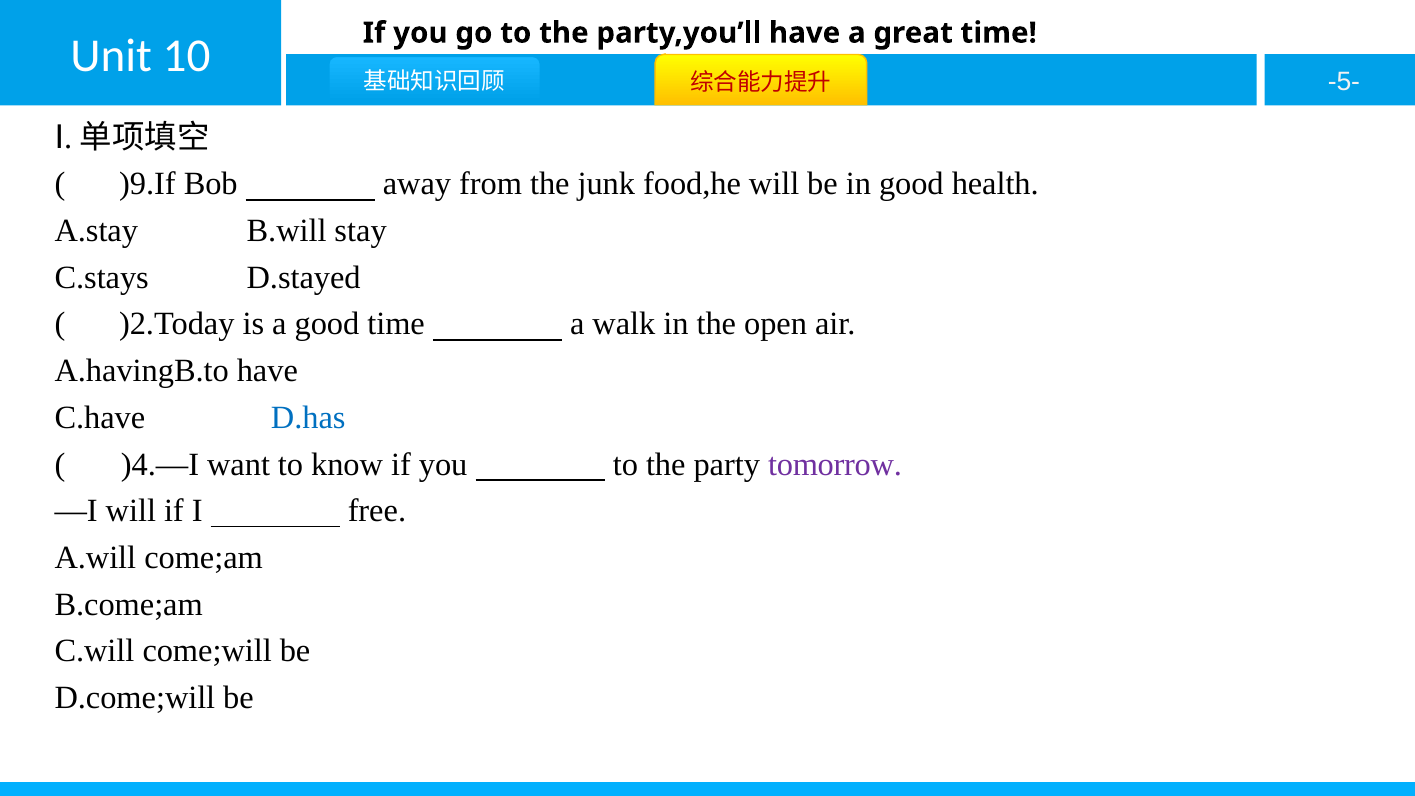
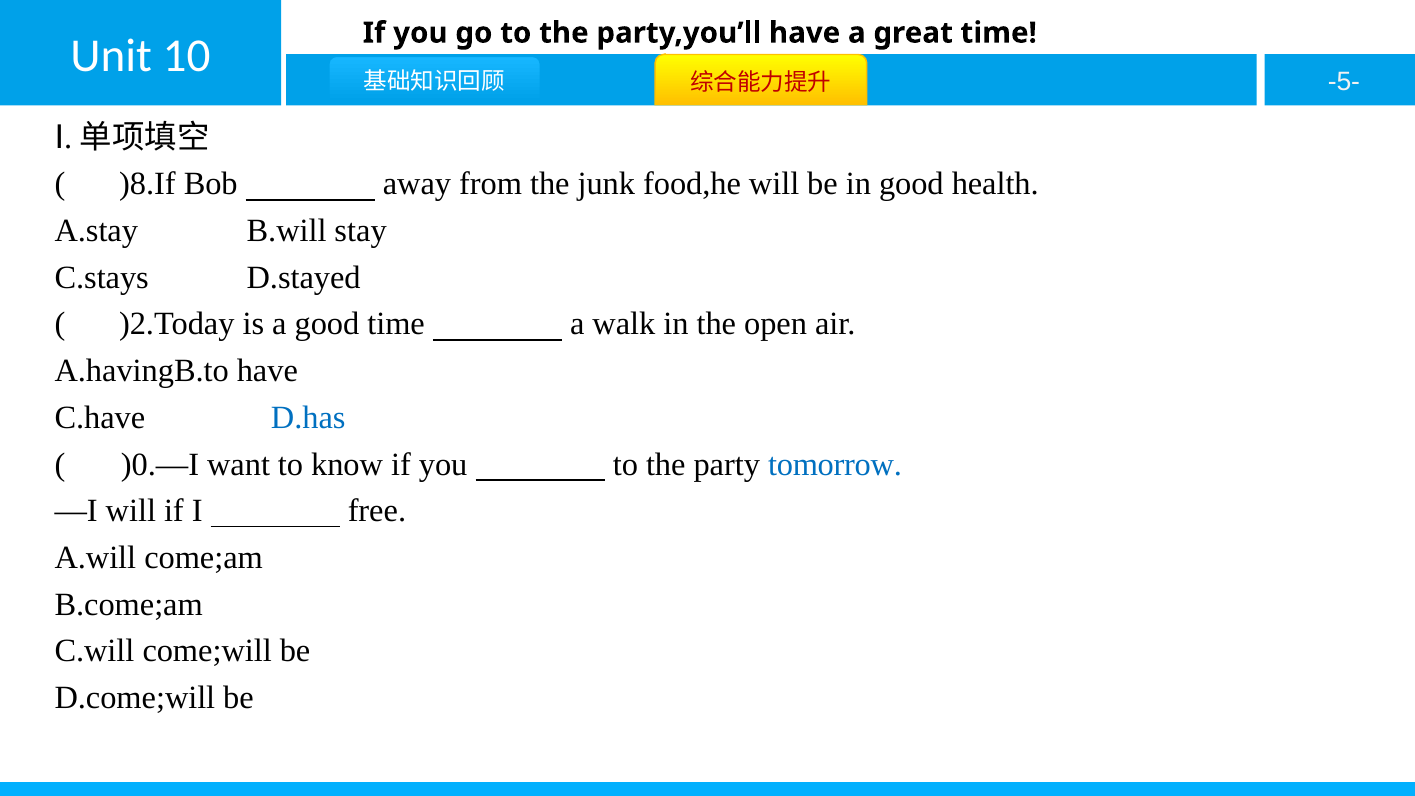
)9.If: )9.If -> )8.If (147, 184)
)4.—I: )4.—I -> )0.—I (160, 464)
tomorrow colour: purple -> blue (835, 464)
